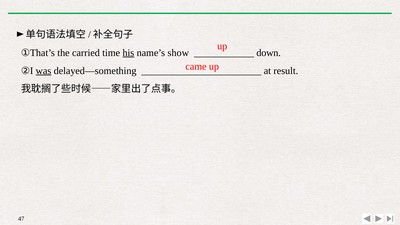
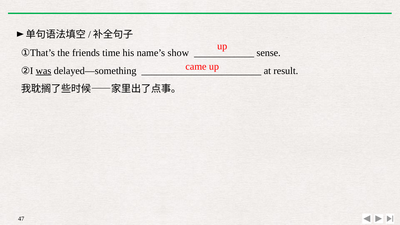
carried: carried -> friends (86, 53)
his underline: present -> none (128, 53)
down: down -> sense (269, 53)
